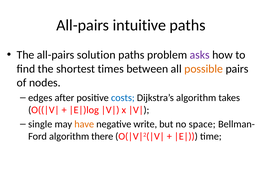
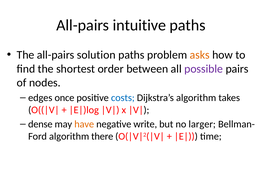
asks colour: purple -> orange (200, 55)
times: times -> order (111, 69)
possible colour: orange -> purple (204, 69)
after: after -> once (64, 98)
single: single -> dense (40, 124)
space: space -> larger (202, 124)
